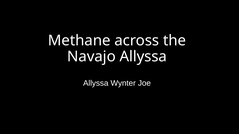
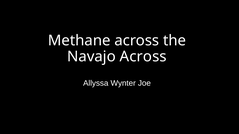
Navajo Allyssa: Allyssa -> Across (143, 57)
